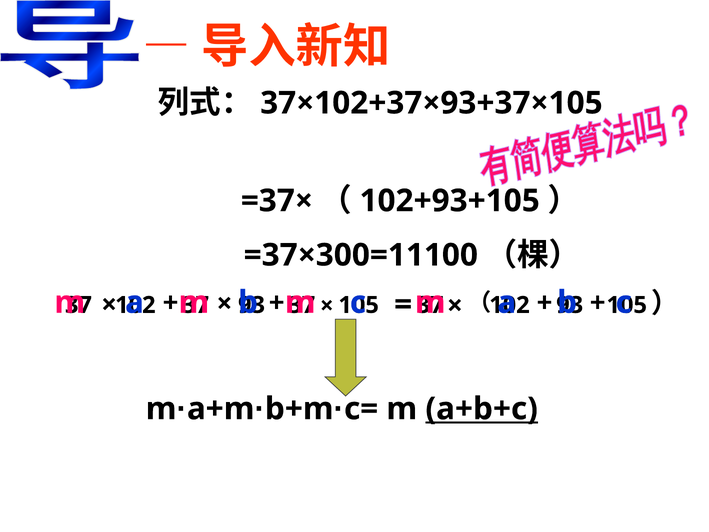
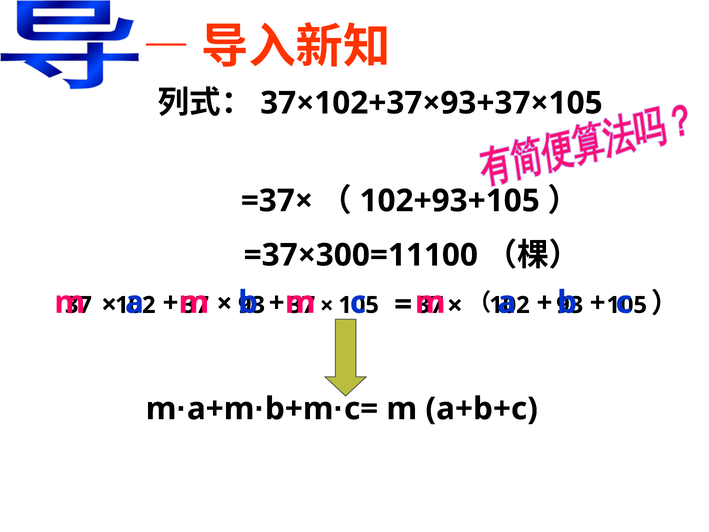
a+b+c underline: present -> none (482, 409)
